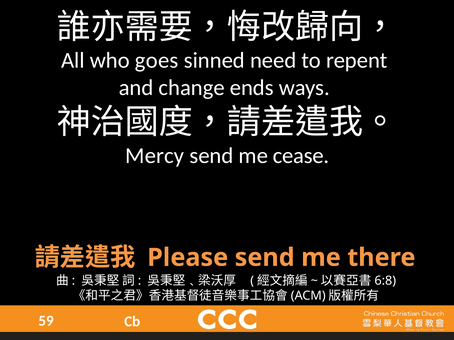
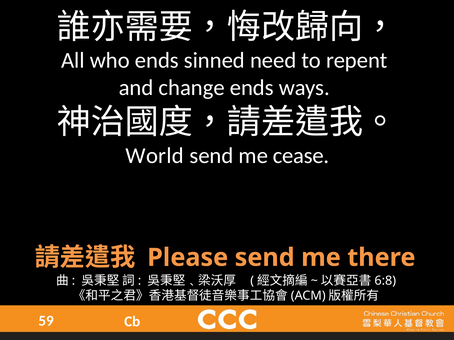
who goes: goes -> ends (157, 61)
Mercy: Mercy -> World (155, 156)
